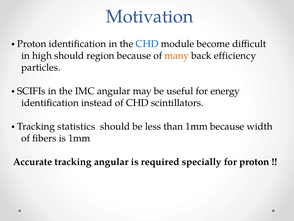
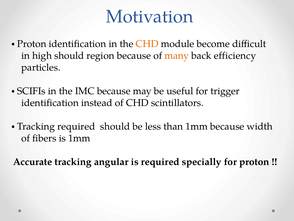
CHD colour: blue -> orange (147, 44)
IMC angular: angular -> because (114, 91)
energy: energy -> trigger (225, 91)
Tracking statistics: statistics -> required (76, 126)
